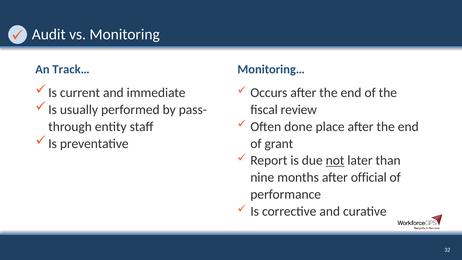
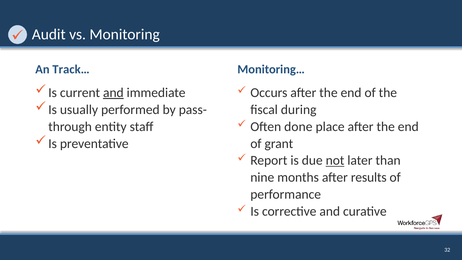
and underline: none -> present (113, 93)
review: review -> during (299, 110)
official: official -> results (369, 177)
